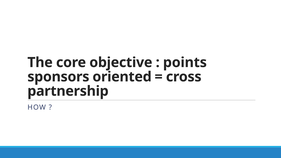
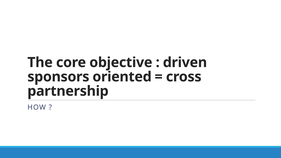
points: points -> driven (185, 62)
